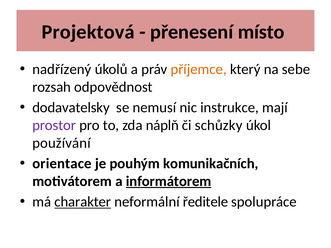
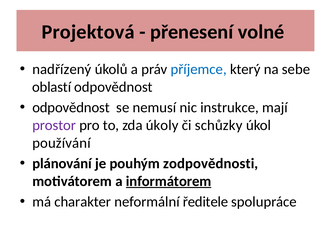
místo: místo -> volné (261, 32)
příjemce colour: orange -> blue (199, 69)
rozsah: rozsah -> oblastí (52, 87)
dodavatelsky: dodavatelsky -> odpovědnost (71, 108)
náplň: náplň -> úkoly (162, 125)
orientace: orientace -> plánování (62, 164)
komunikačních: komunikačních -> zodpovědnosti (211, 164)
charakter underline: present -> none (83, 202)
